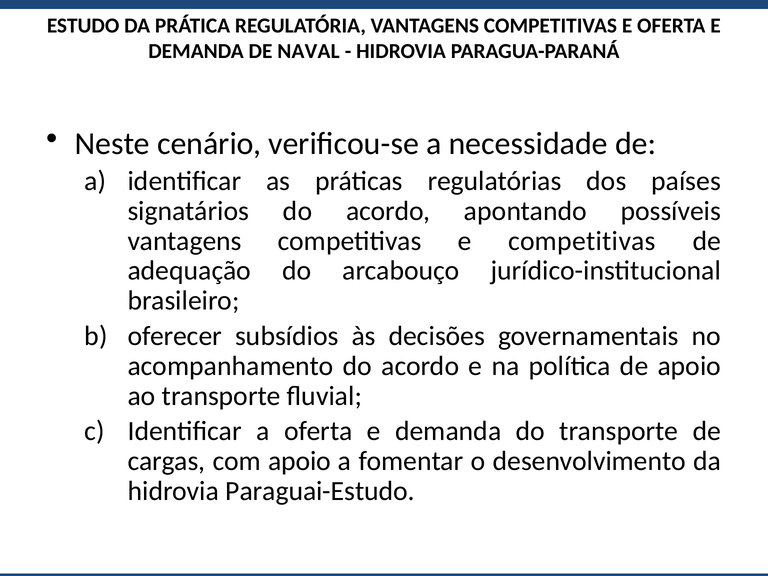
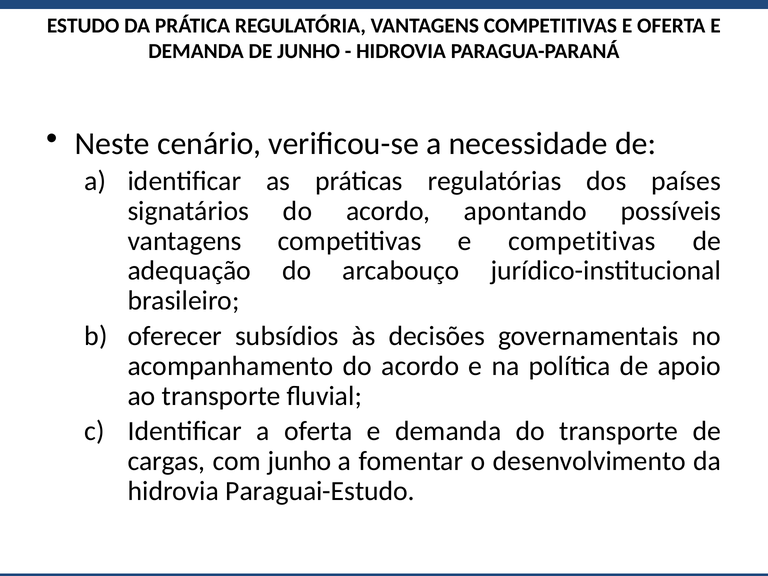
DE NAVAL: NAVAL -> JUNHO (309, 51)
com apoio: apoio -> junho (300, 461)
